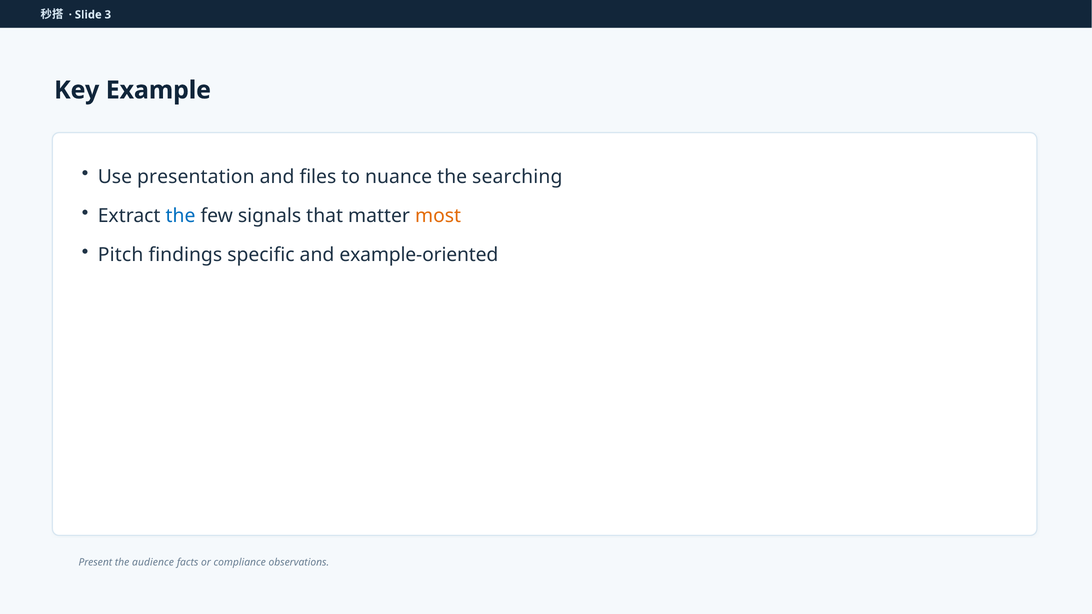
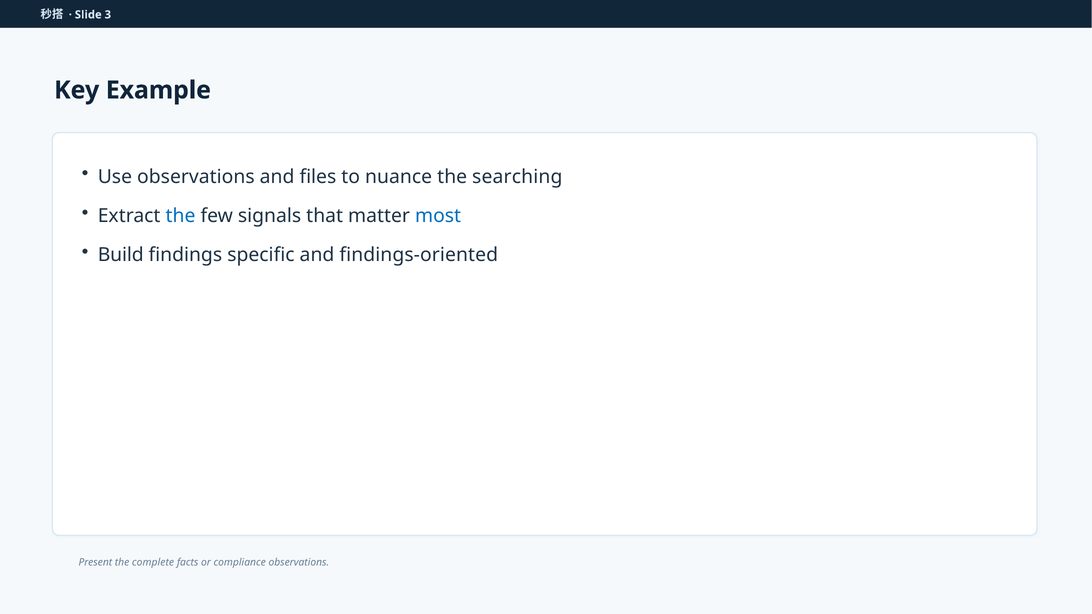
Use presentation: presentation -> observations (196, 177)
most colour: orange -> blue (438, 216)
Pitch: Pitch -> Build (121, 255)
example-oriented: example-oriented -> findings-oriented (419, 255)
audience: audience -> complete (153, 563)
